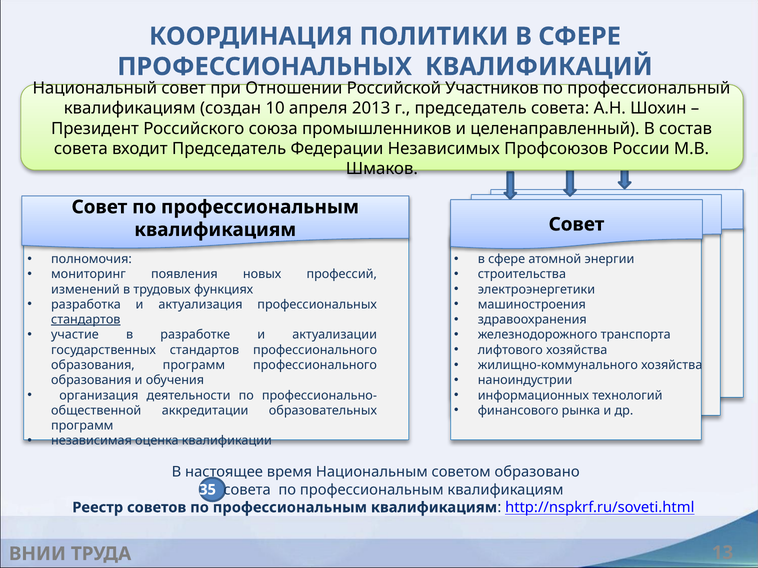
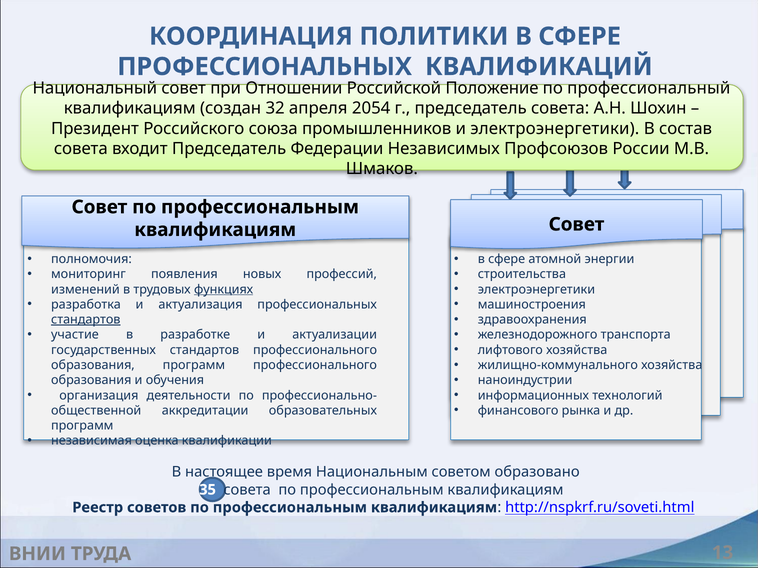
Участников: Участников -> Положение (492, 88)
10: 10 -> 32 (275, 108)
2013: 2013 -> 2054 (371, 108)
и целенаправленный: целенаправленный -> электроэнергетики (555, 129)
функциях underline: none -> present (224, 290)
